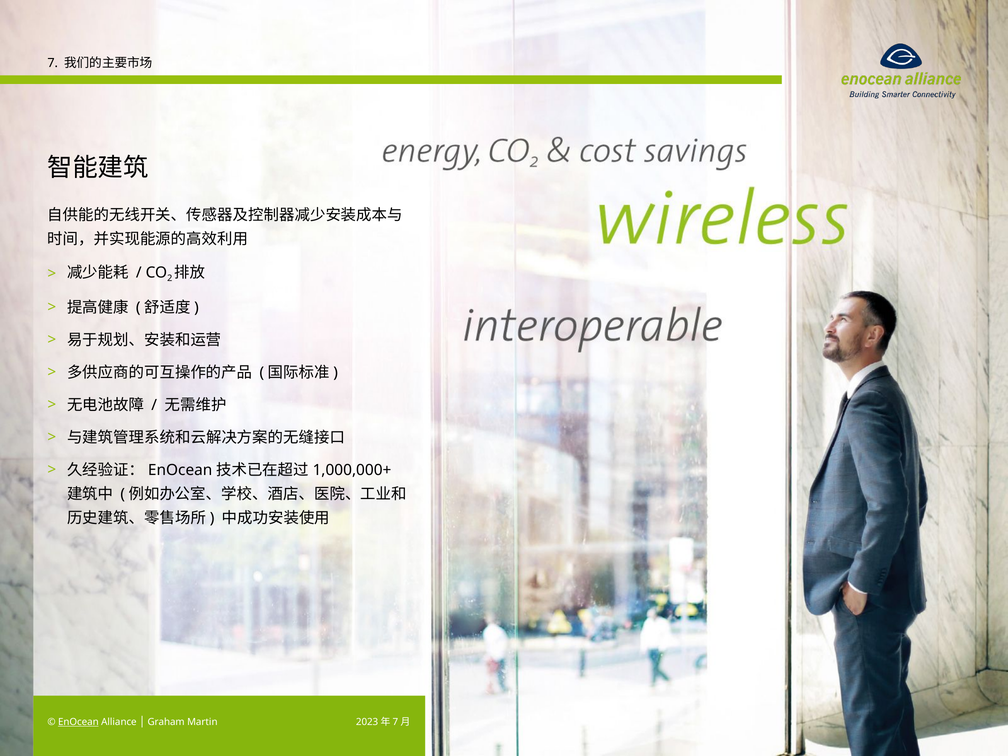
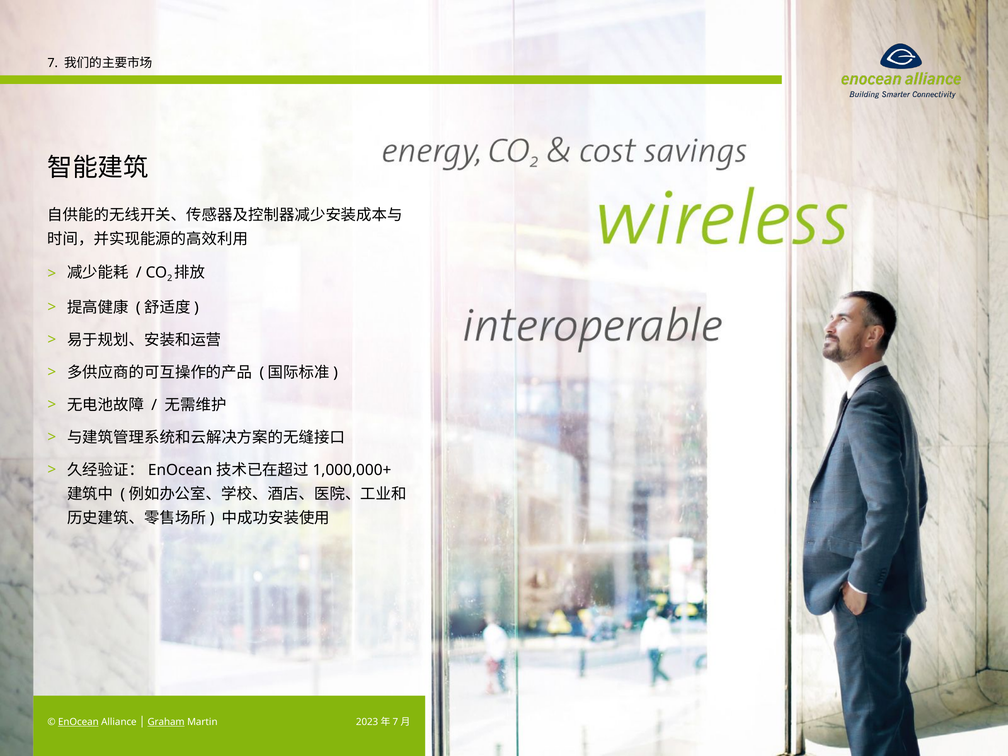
Graham underline: none -> present (166, 722)
